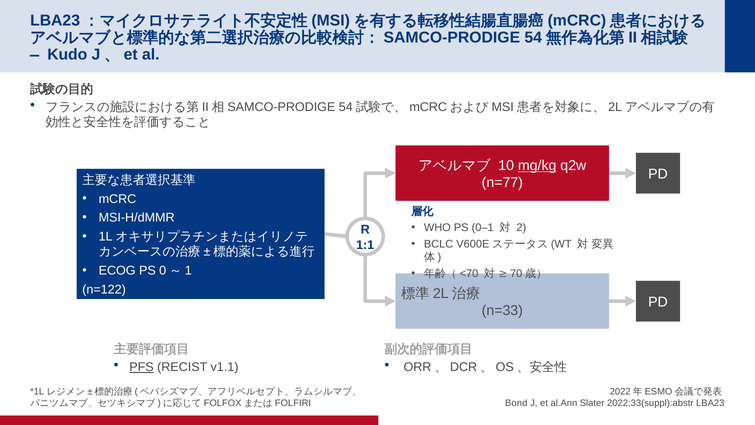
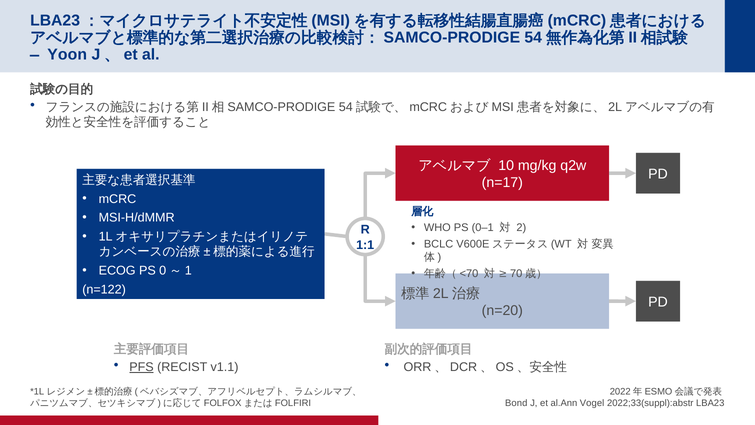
Kudo: Kudo -> Yoon (67, 54)
mg/kg underline: present -> none (537, 166)
n=77: n=77 -> n=17 (502, 183)
n=33: n=33 -> n=20 (502, 310)
Slater: Slater -> Vogel (592, 403)
